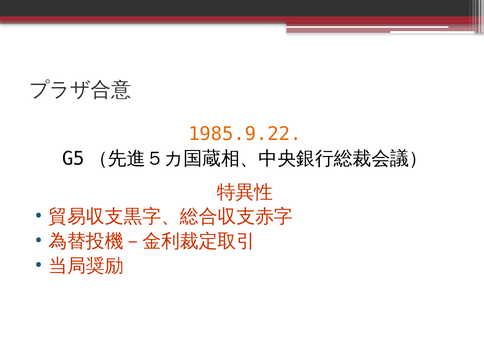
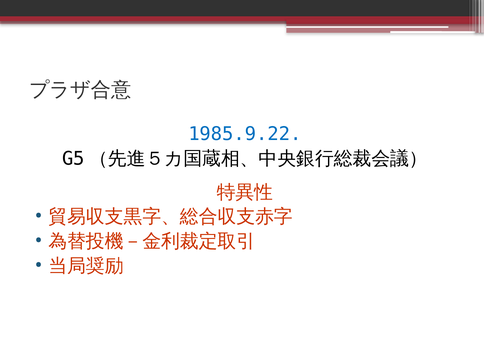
1985.9.22 colour: orange -> blue (245, 134)
